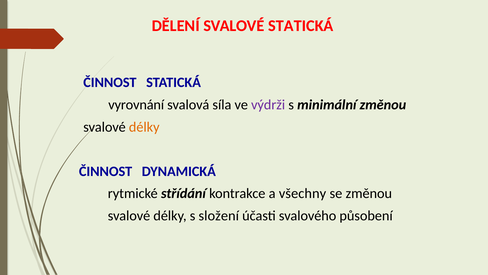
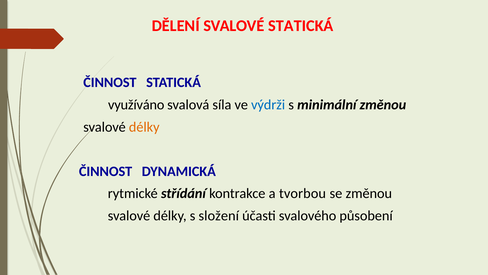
vyrovnání: vyrovnání -> využíváno (136, 105)
výdrži colour: purple -> blue (268, 105)
všechny: všechny -> tvorbou (302, 193)
